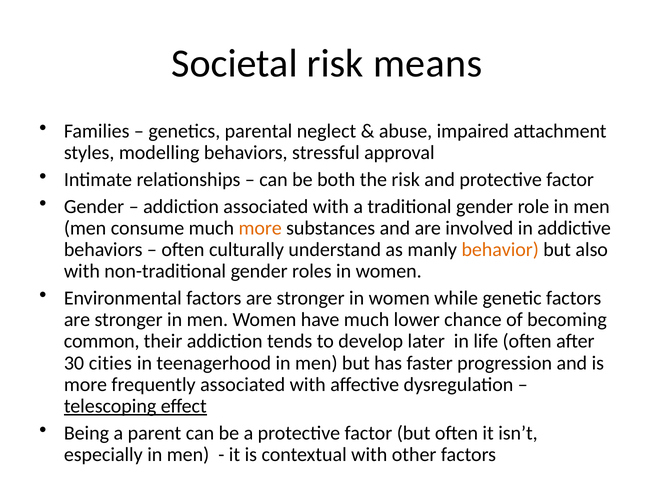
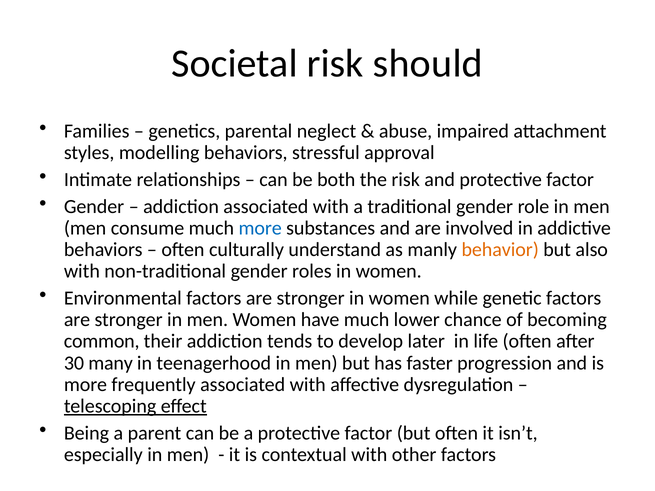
means: means -> should (428, 63)
more colour: orange -> blue (260, 228)
cities: cities -> many (111, 363)
